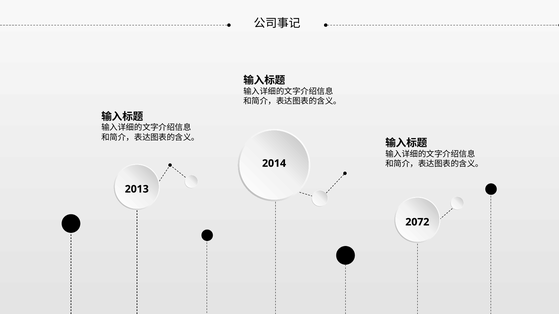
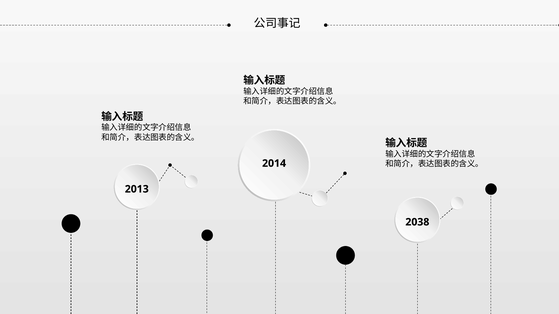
2072: 2072 -> 2038 (417, 222)
